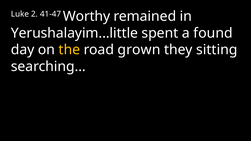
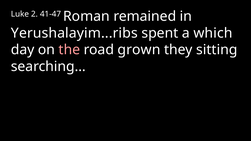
Worthy: Worthy -> Roman (86, 16)
Yerushalayim...little: Yerushalayim...little -> Yerushalayim...ribs (74, 33)
found: found -> which (213, 33)
the colour: yellow -> pink (69, 50)
